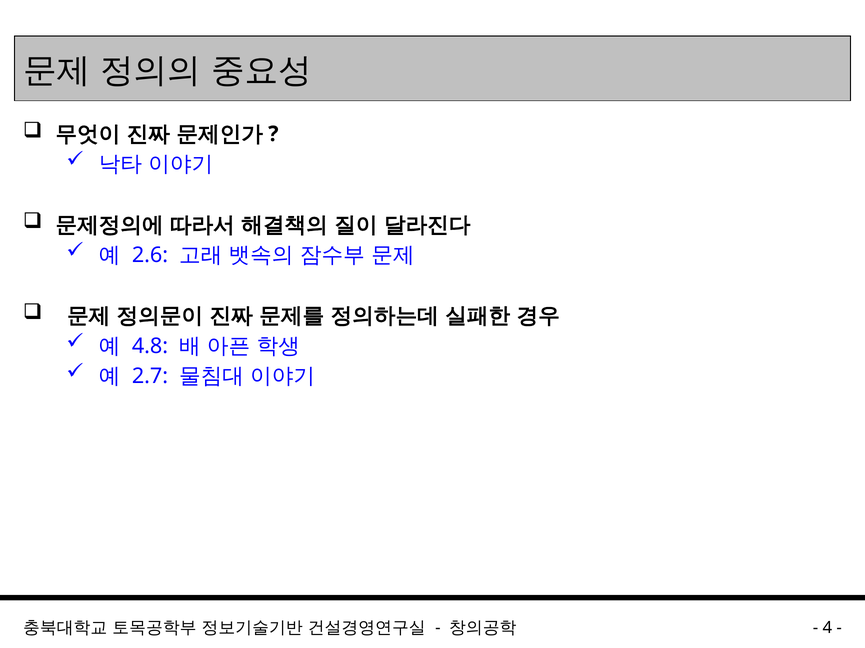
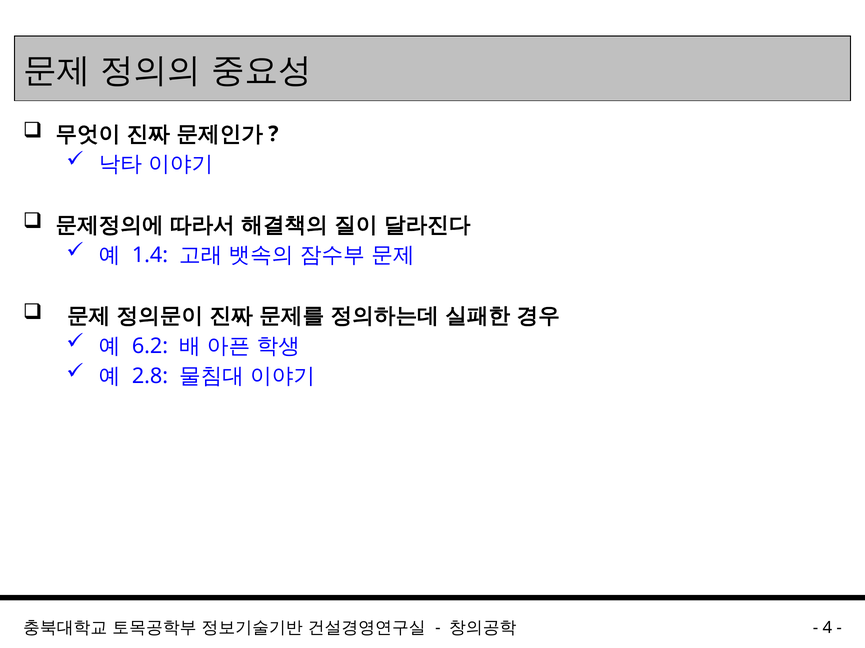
2.6: 2.6 -> 1.4 (150, 255)
4.8: 4.8 -> 6.2 (150, 346)
2.7: 2.7 -> 2.8 (150, 377)
